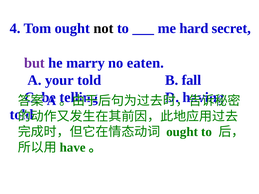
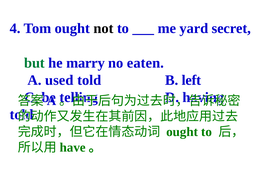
hard: hard -> yard (194, 28)
but colour: purple -> green (34, 63)
your: your -> used (59, 80)
fall: fall -> left (191, 80)
